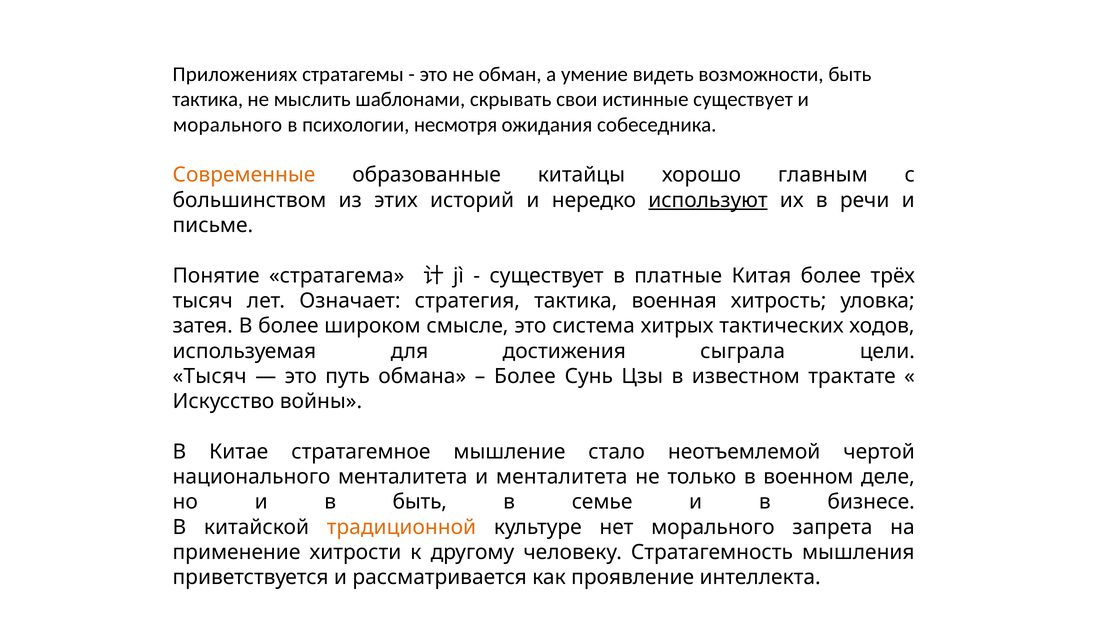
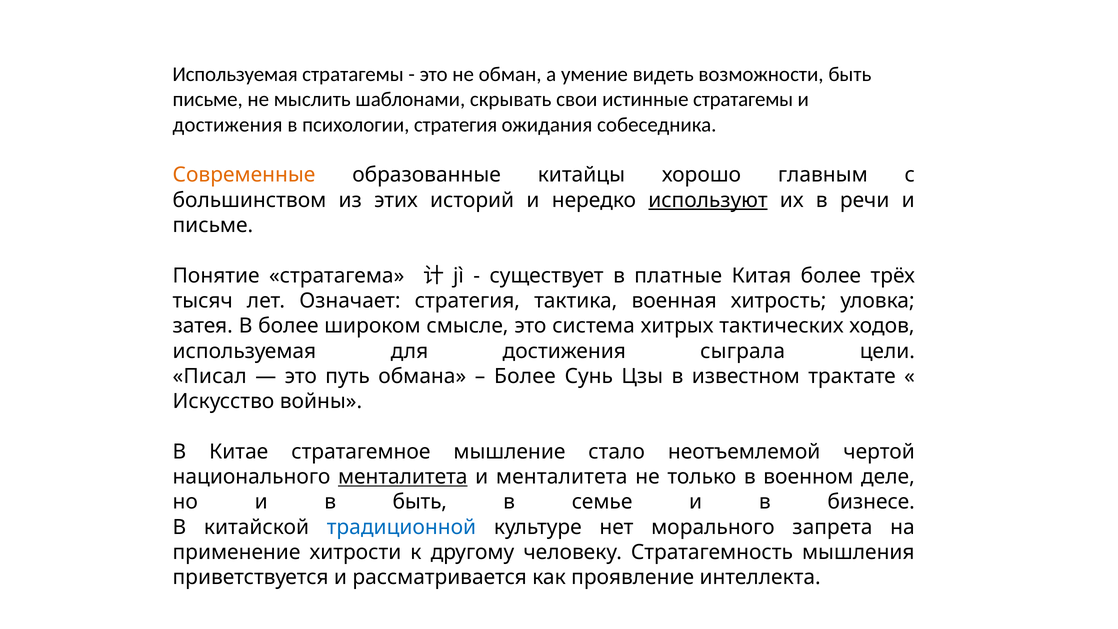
Приложениях: Приложениях -> Используемая (235, 74)
тактика: тактика -> письме (208, 99)
истинные существует: существует -> стратагемы (743, 99)
морального: морального -> достижения (228, 125)
психологии несмотря: несмотря -> стратегия (456, 125)
Тысяч: Тысяч -> Писал (210, 376)
менталитета underline: none -> present (403, 477)
традиционной colour: orange -> blue (401, 527)
